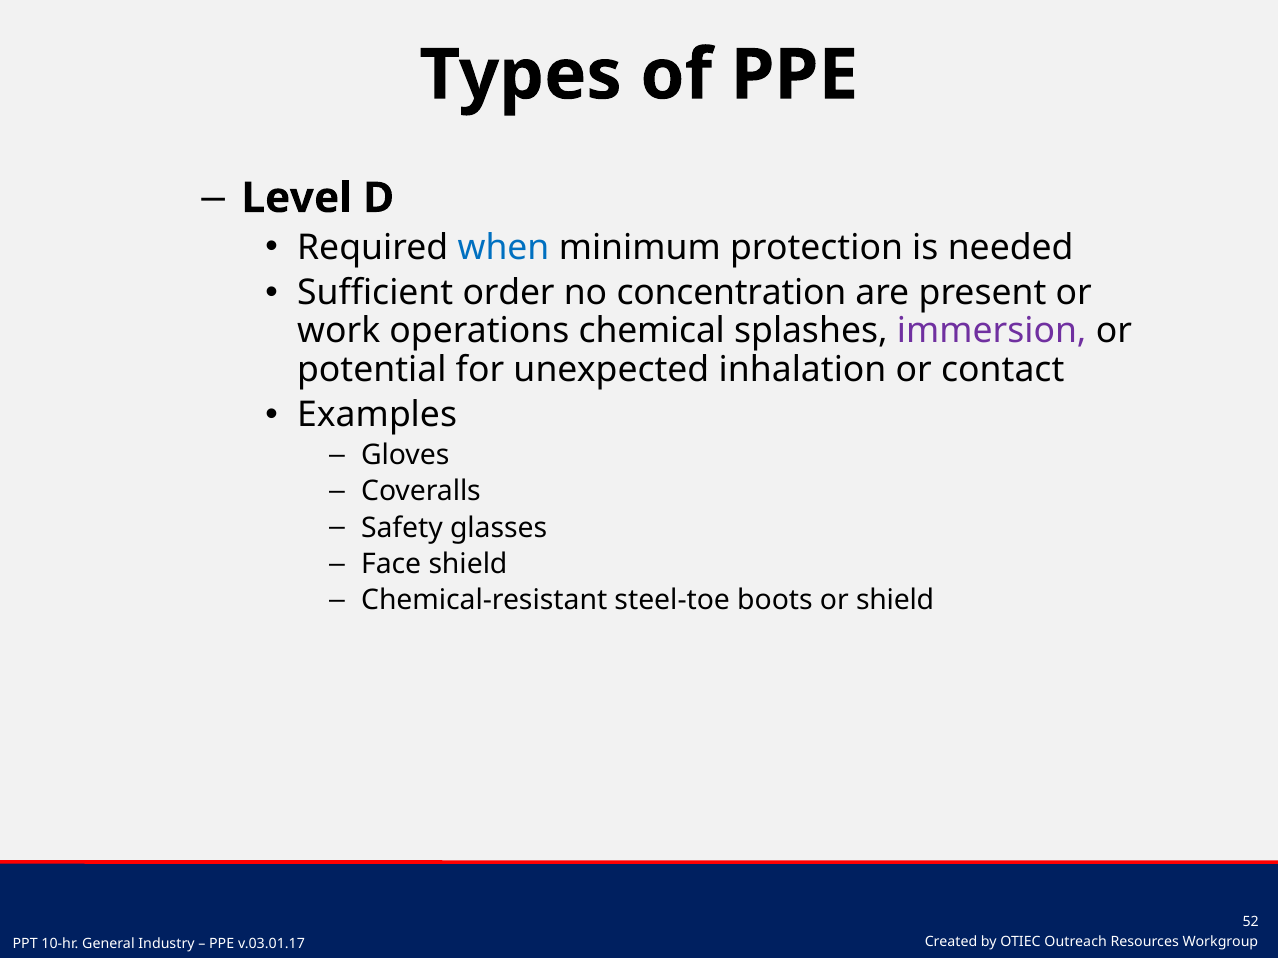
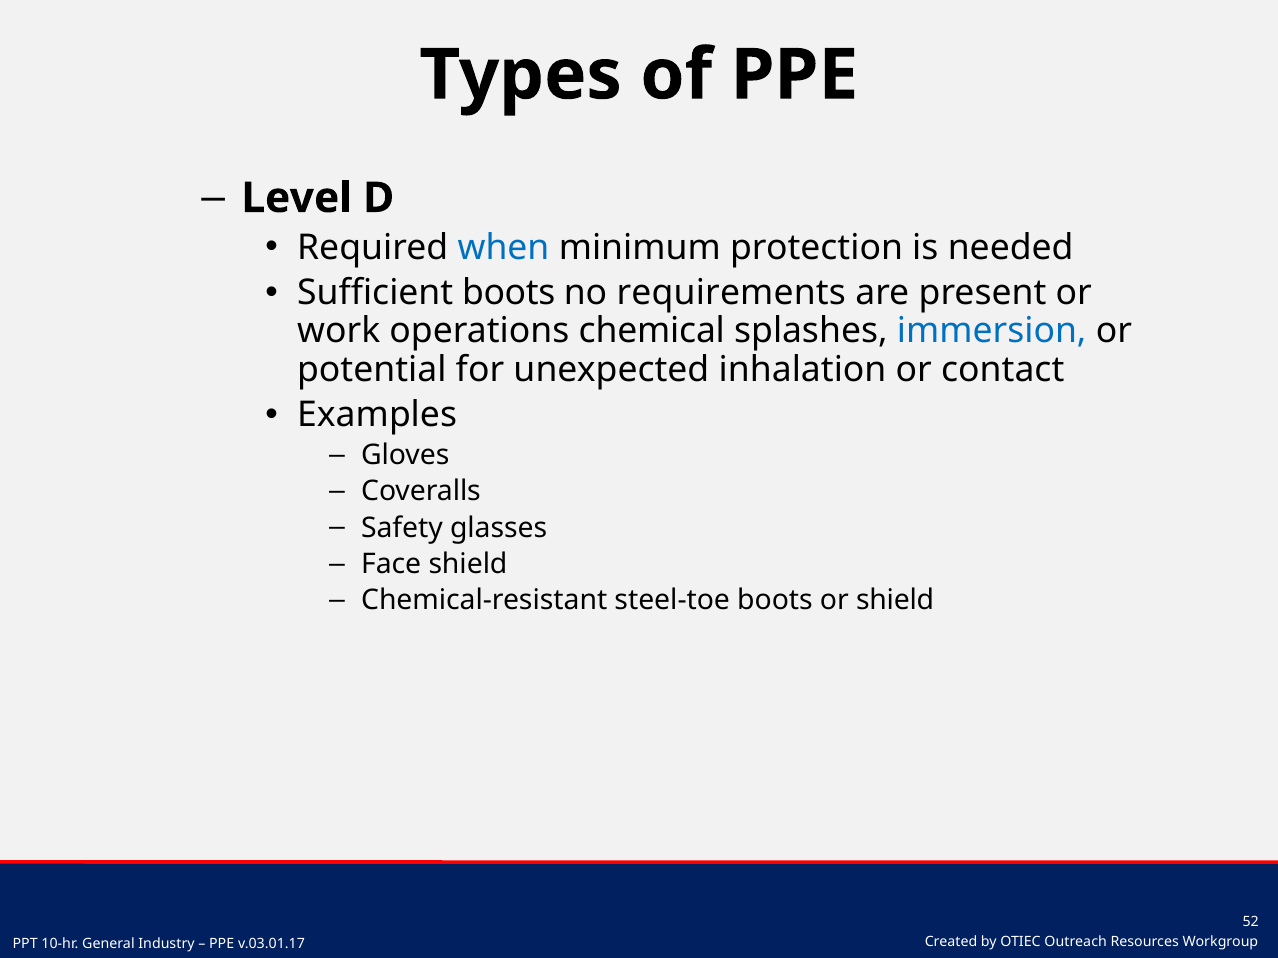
Sufficient order: order -> boots (509, 293)
concentration: concentration -> requirements (731, 293)
immersion colour: purple -> blue (992, 331)
